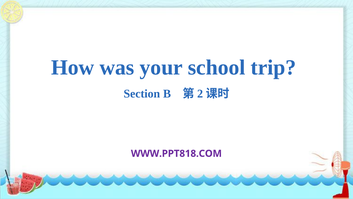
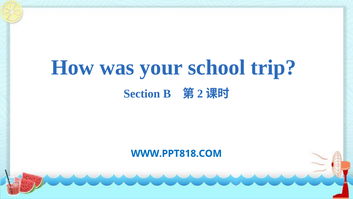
WWW.PPT818.COM colour: purple -> blue (176, 153)
